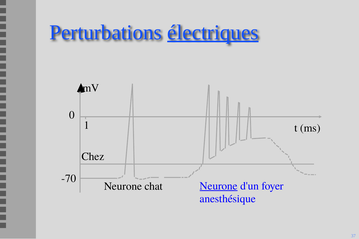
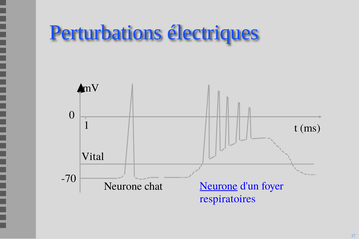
électriques underline: present -> none (213, 32)
Chez: Chez -> Vital (93, 156)
anesthésique: anesthésique -> respiratoires (228, 199)
